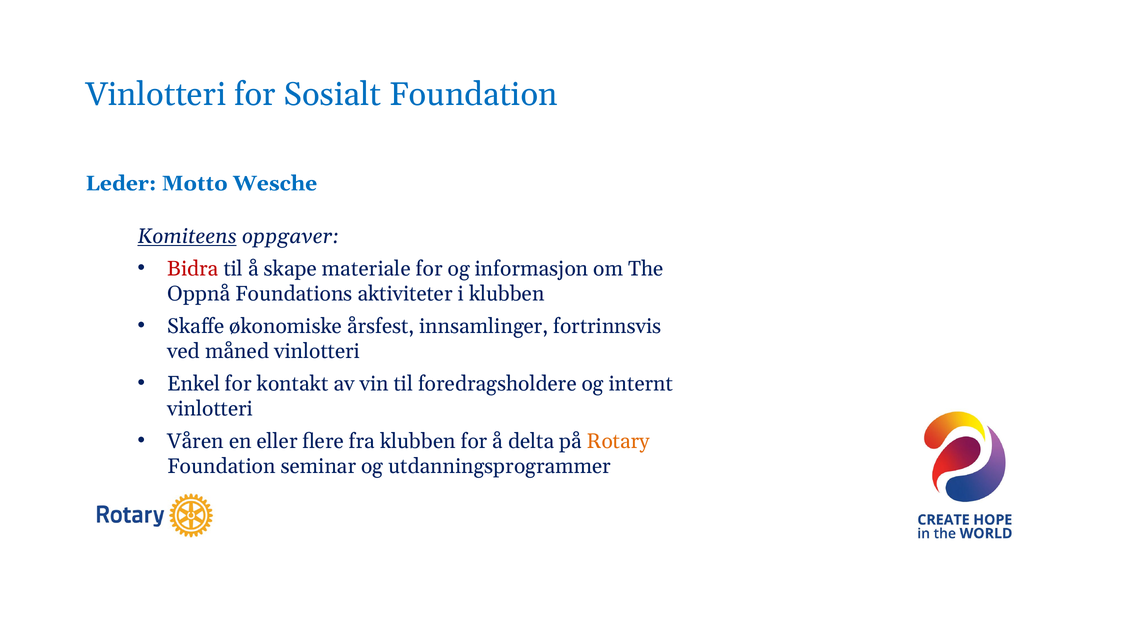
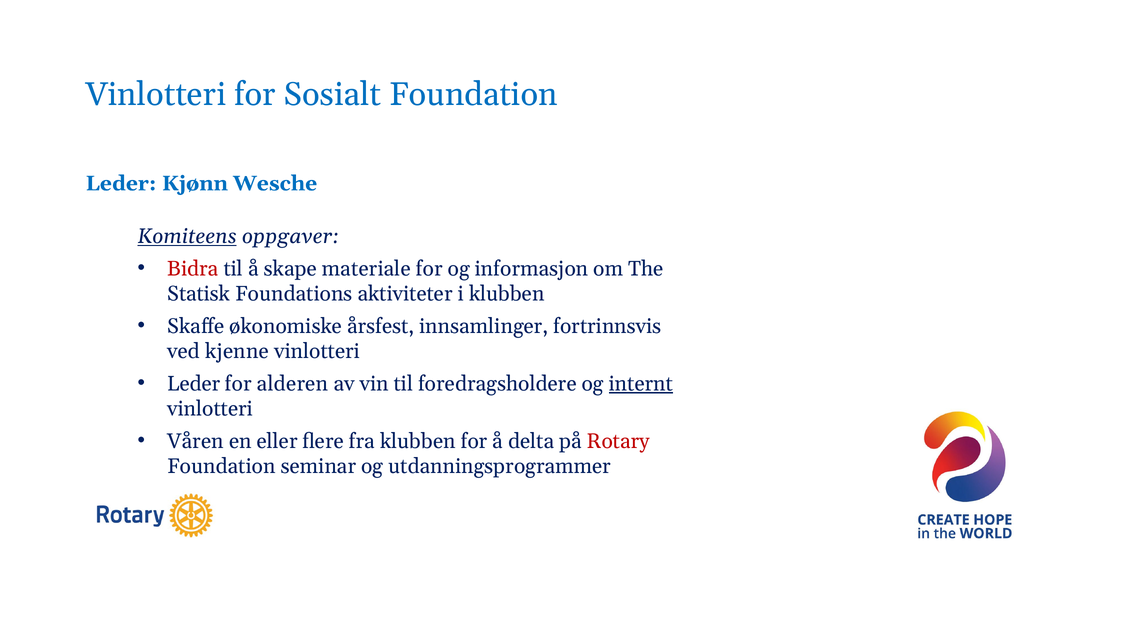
Motto: Motto -> Kjønn (195, 183)
Oppnå: Oppnå -> Statisk (199, 294)
måned: måned -> kjenne (237, 351)
Enkel: Enkel -> Leder (194, 384)
kontakt: kontakt -> alderen (293, 384)
internt underline: none -> present (641, 384)
Rotary colour: orange -> red (618, 441)
